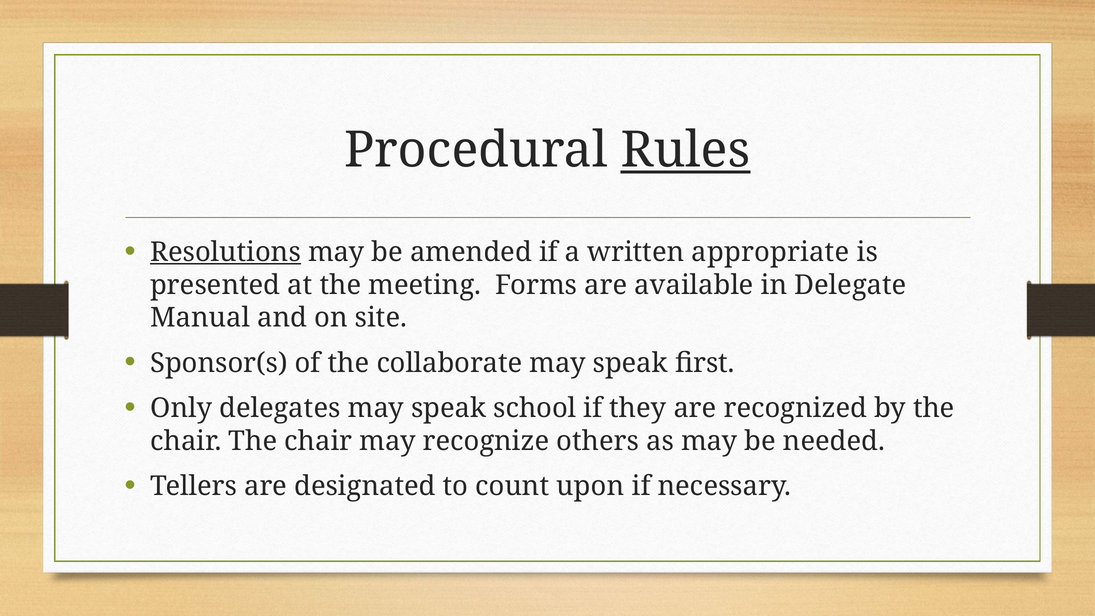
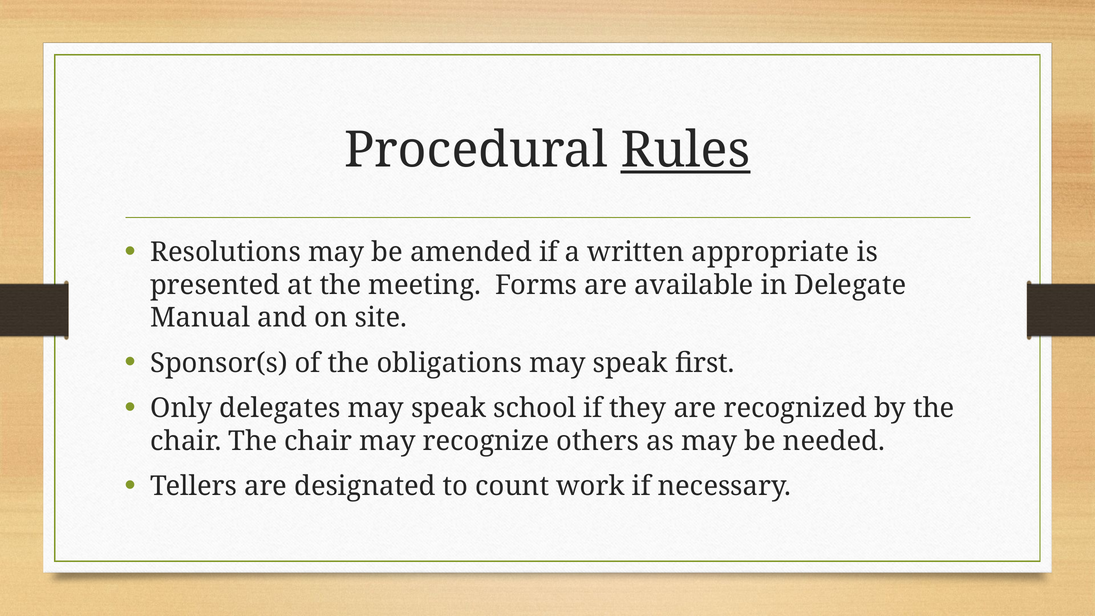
Resolutions underline: present -> none (226, 252)
collaborate: collaborate -> obligations (449, 363)
upon: upon -> work (591, 486)
